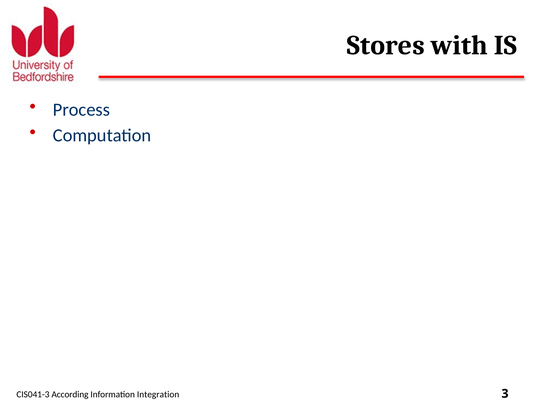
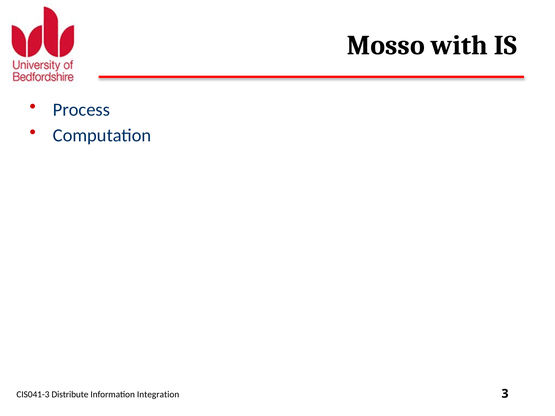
Stores: Stores -> Mosso (386, 45)
According: According -> Distribute (70, 395)
